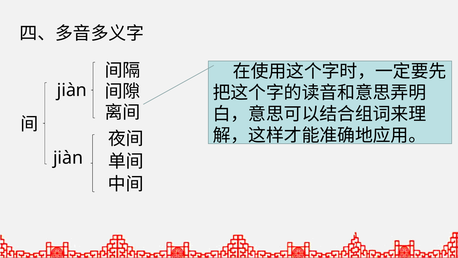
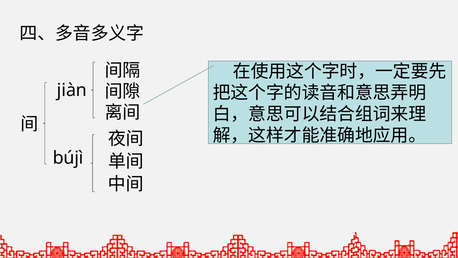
jiàn: jiàn -> bújì (68, 158)
